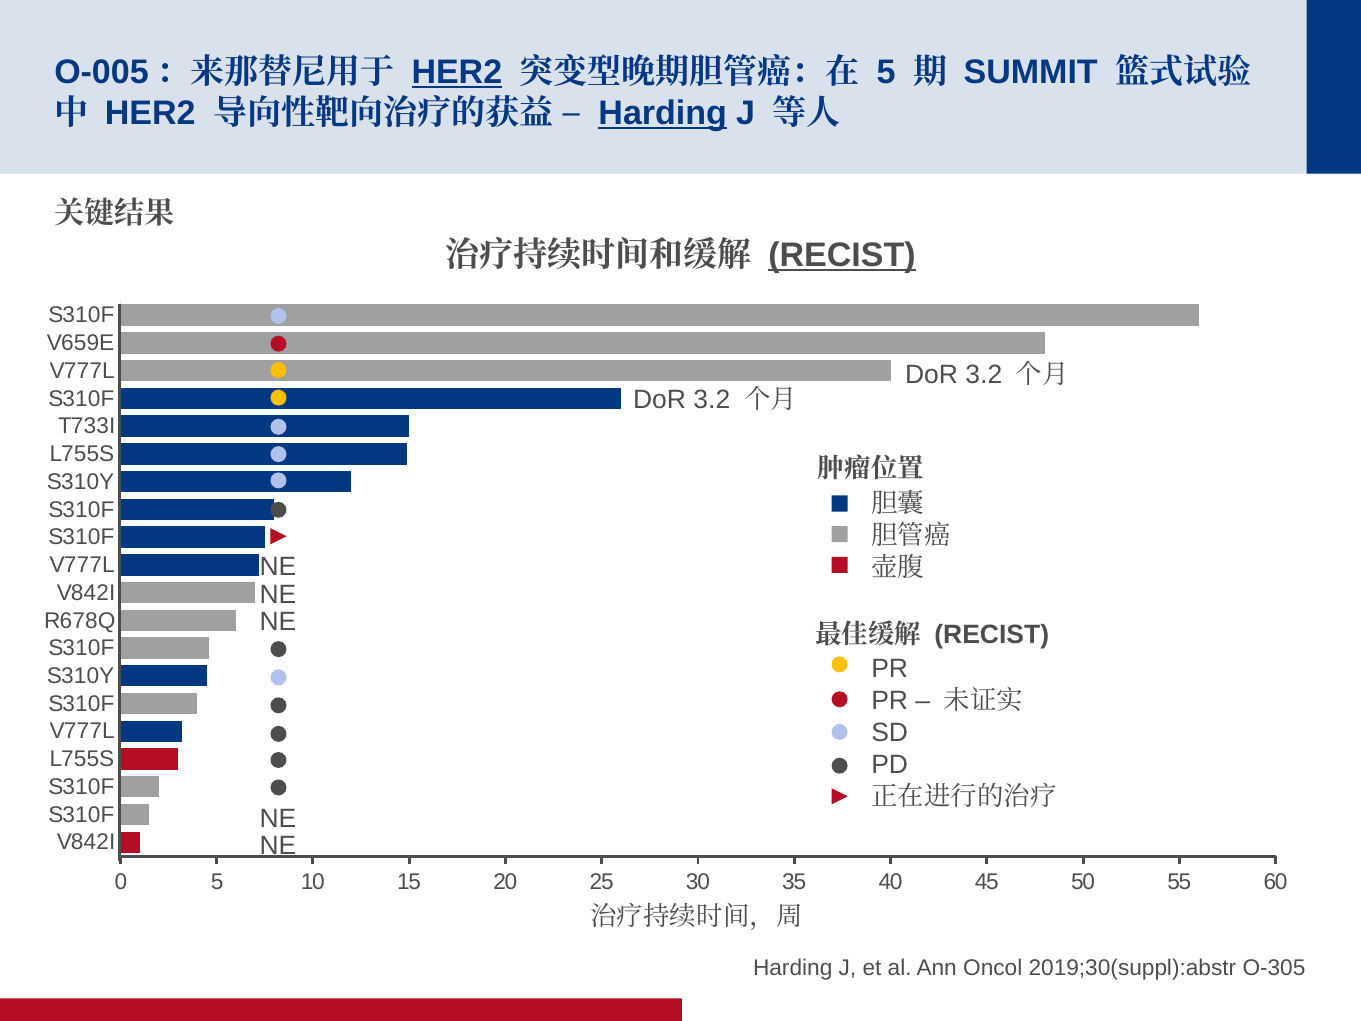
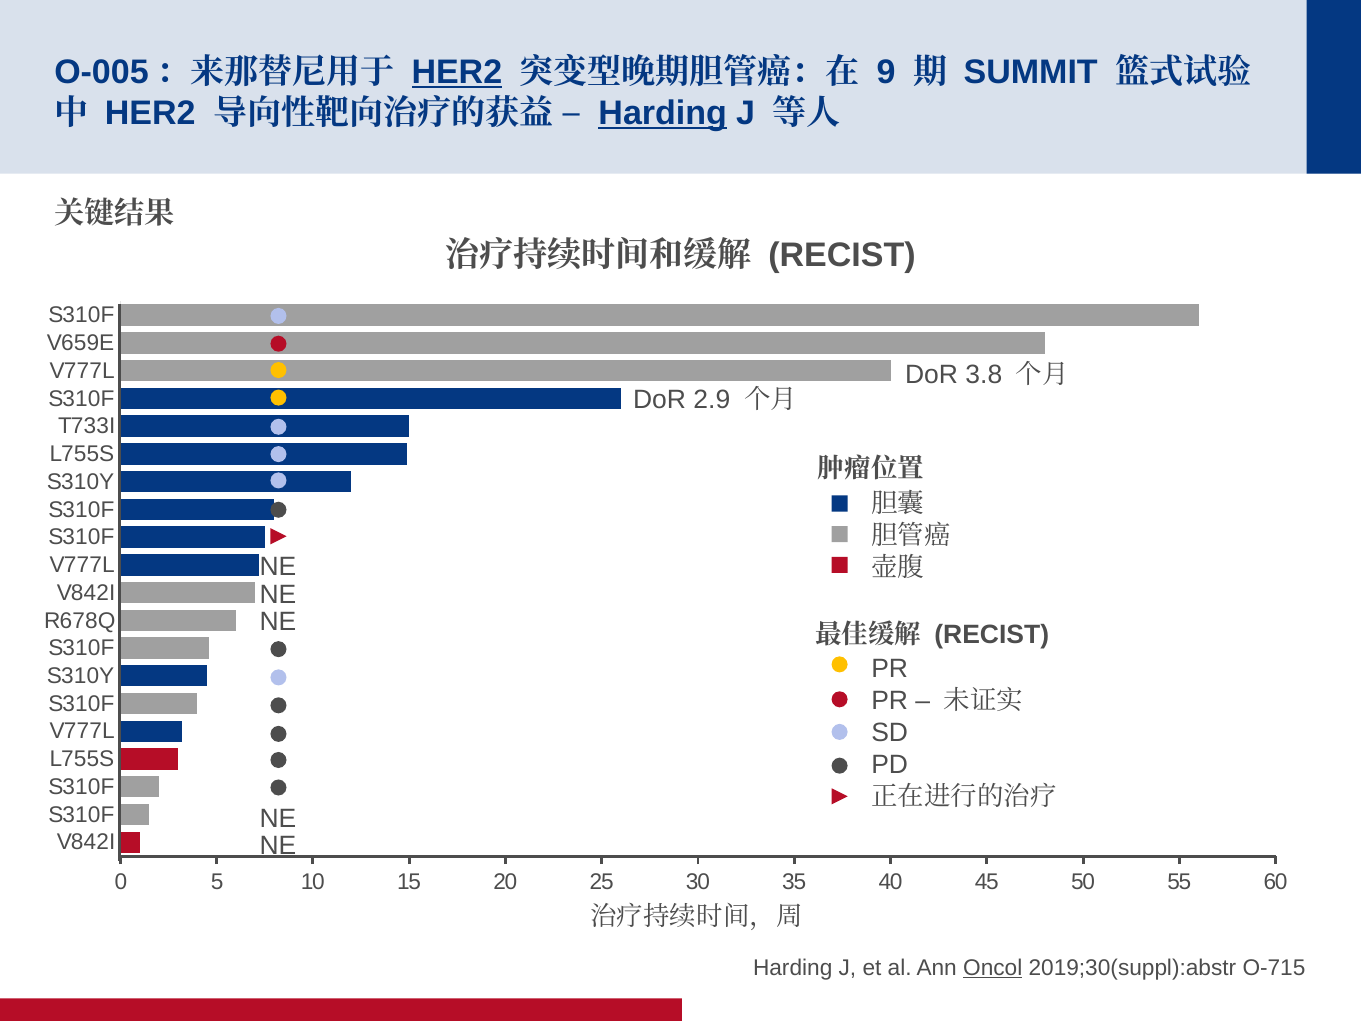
5: 5 -> 9 (886, 72)
RECIST underline: present -> none (842, 255)
3.2: 3.2 -> 3.8 (984, 375)
3.2: 3.2 -> 2.9 (712, 400)
Oncol underline: none -> present (993, 968)
O-305: O-305 -> O-715 (1274, 968)
